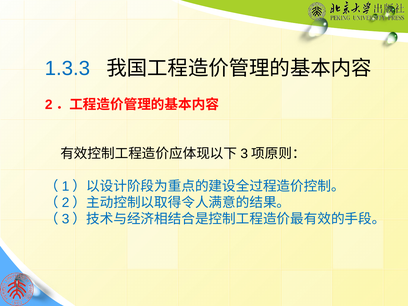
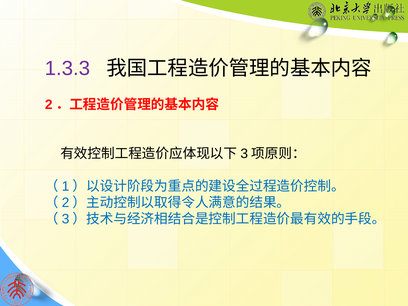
1.3.3 colour: blue -> purple (68, 68)
